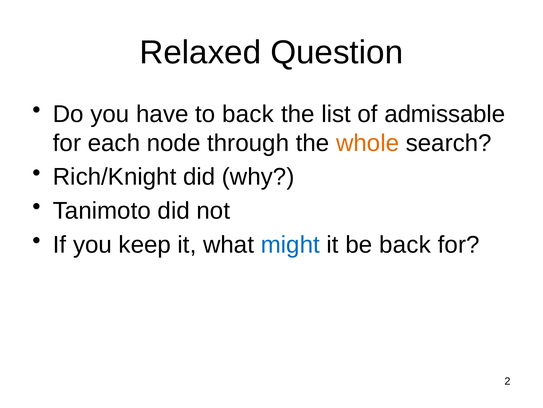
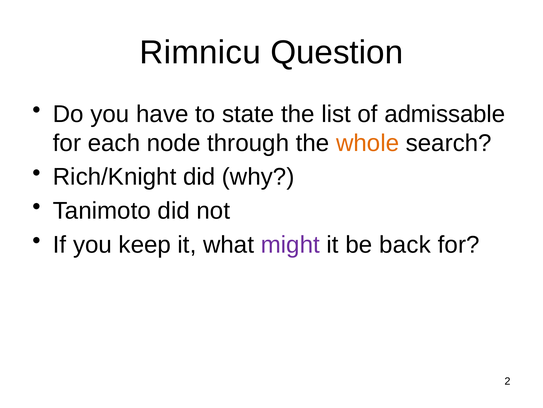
Relaxed: Relaxed -> Rimnicu (200, 53)
to back: back -> state (248, 114)
might colour: blue -> purple (290, 244)
